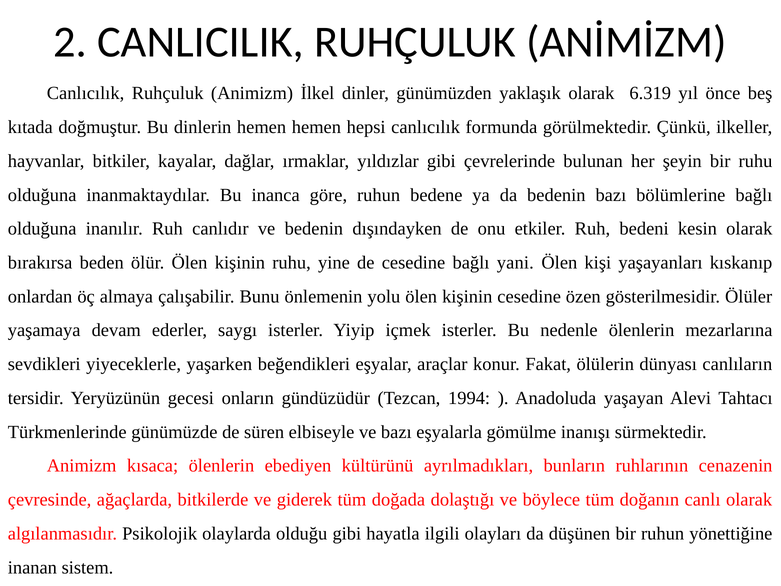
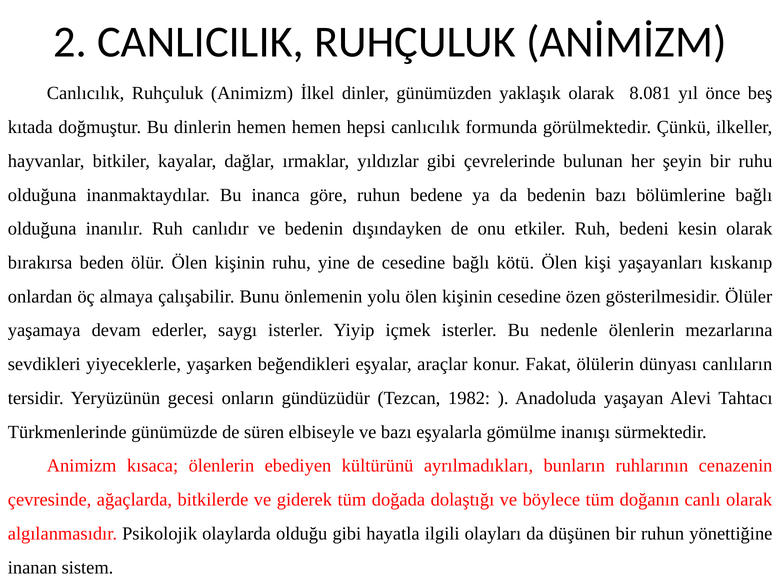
6.319: 6.319 -> 8.081 (650, 93)
yani: yani -> kötü (515, 263)
1994: 1994 -> 1982 (469, 398)
